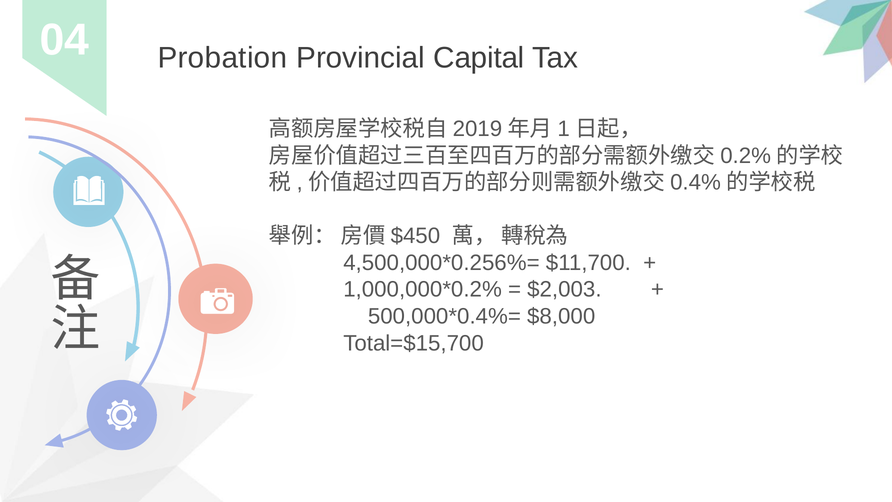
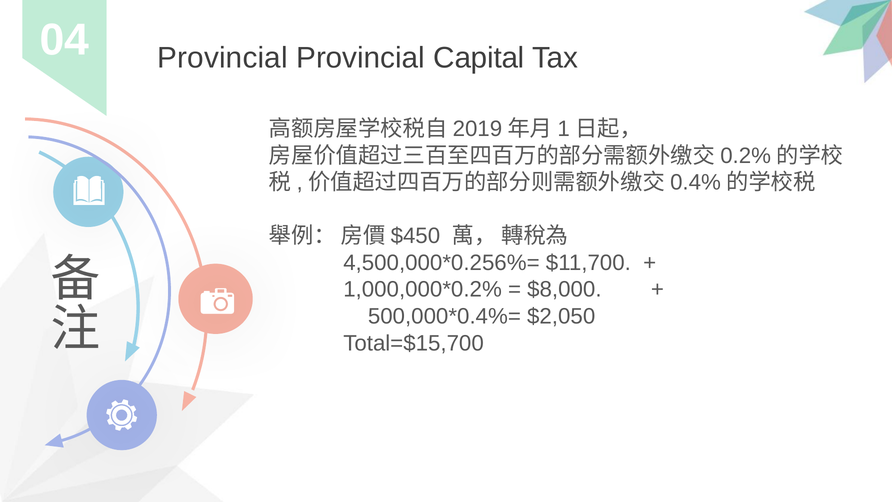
Probation: Probation -> Provincial (223, 58)
$2,003: $2,003 -> $8,000 (564, 289)
$8,000: $8,000 -> $2,050 (561, 316)
